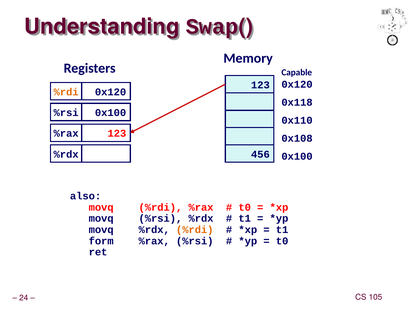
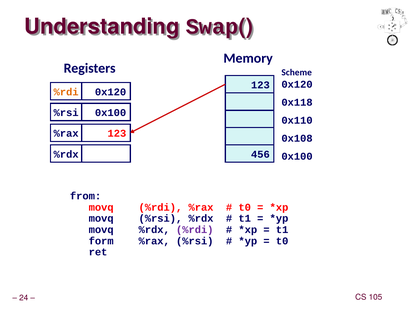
Capable: Capable -> Scheme (297, 73)
also: also -> from (86, 196)
%rdi colour: orange -> purple (195, 230)
